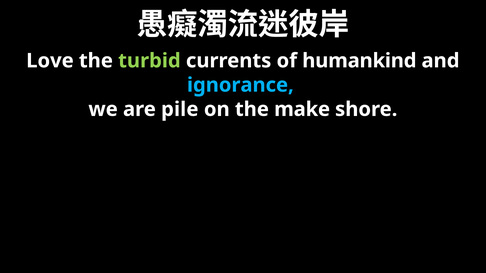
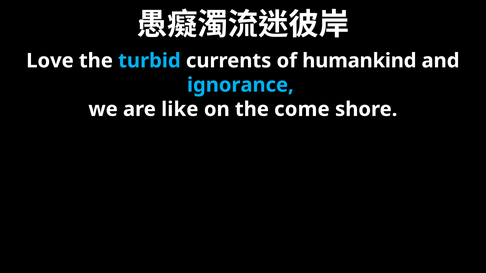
turbid colour: light green -> light blue (149, 61)
pile: pile -> like (180, 109)
make: make -> come (302, 109)
